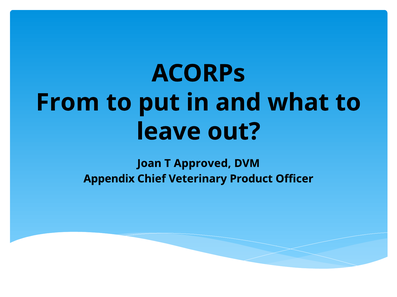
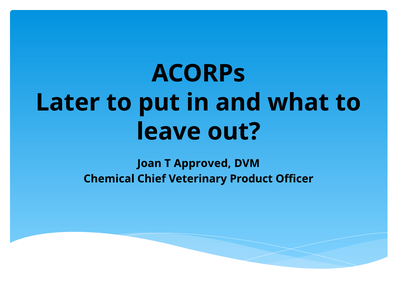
From: From -> Later (68, 103)
Appendix: Appendix -> Chemical (109, 179)
